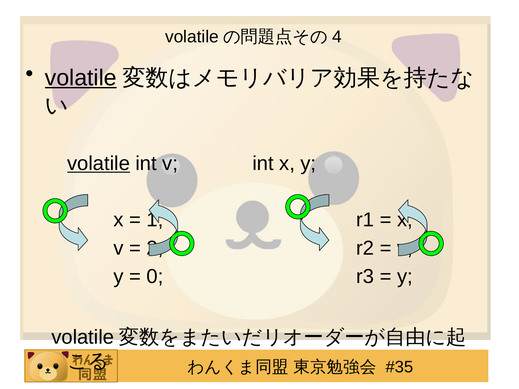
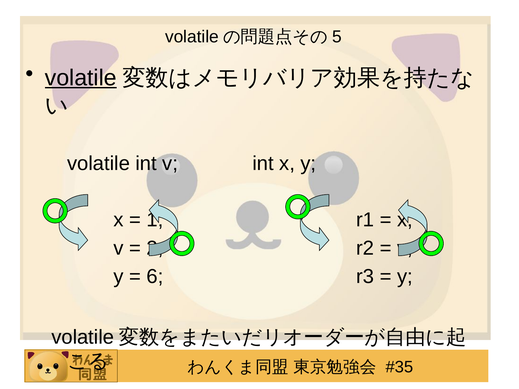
4: 4 -> 5 (337, 37)
volatile underline: present -> none (99, 164)
0: 0 -> 6 (155, 277)
